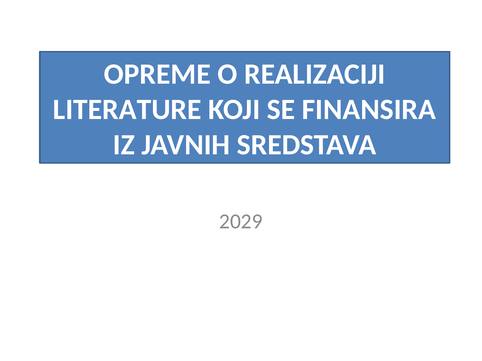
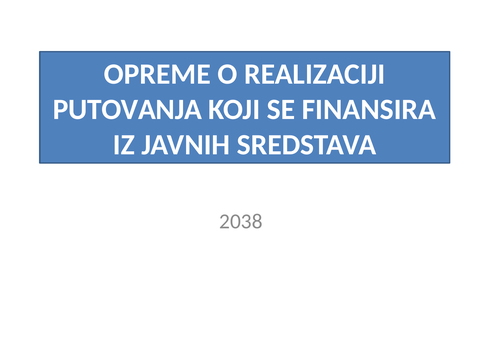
LITERATURE: LITERATURE -> PUTOVANJA (127, 110)
2029: 2029 -> 2038 (241, 222)
